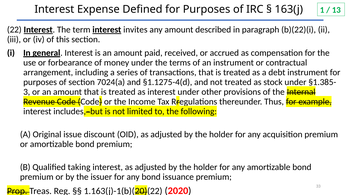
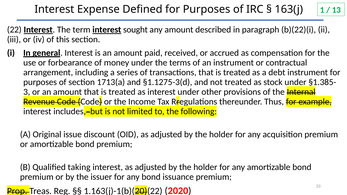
invites: invites -> sought (135, 30)
7024(a: 7024(a -> 1713(a (111, 82)
§1.1275-4(d: §1.1275-4(d -> §1.1275-3(d (168, 82)
